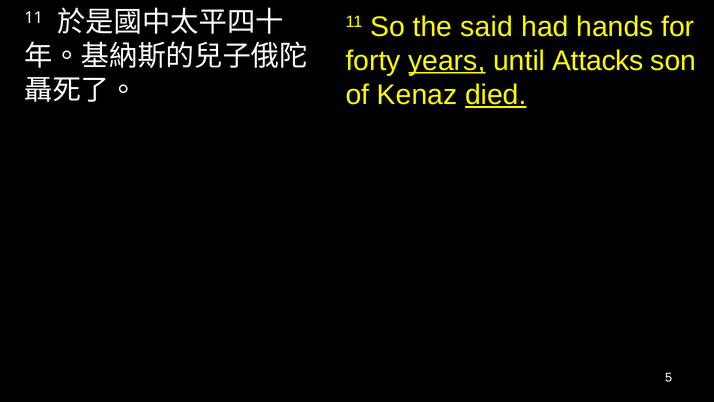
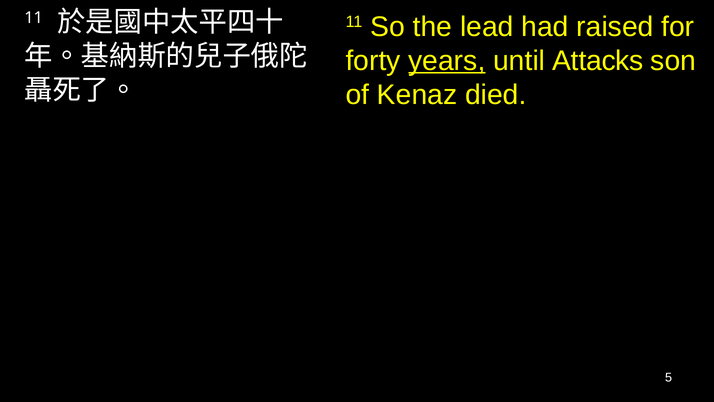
said: said -> lead (487, 27)
hands: hands -> raised (615, 27)
died underline: present -> none (496, 95)
